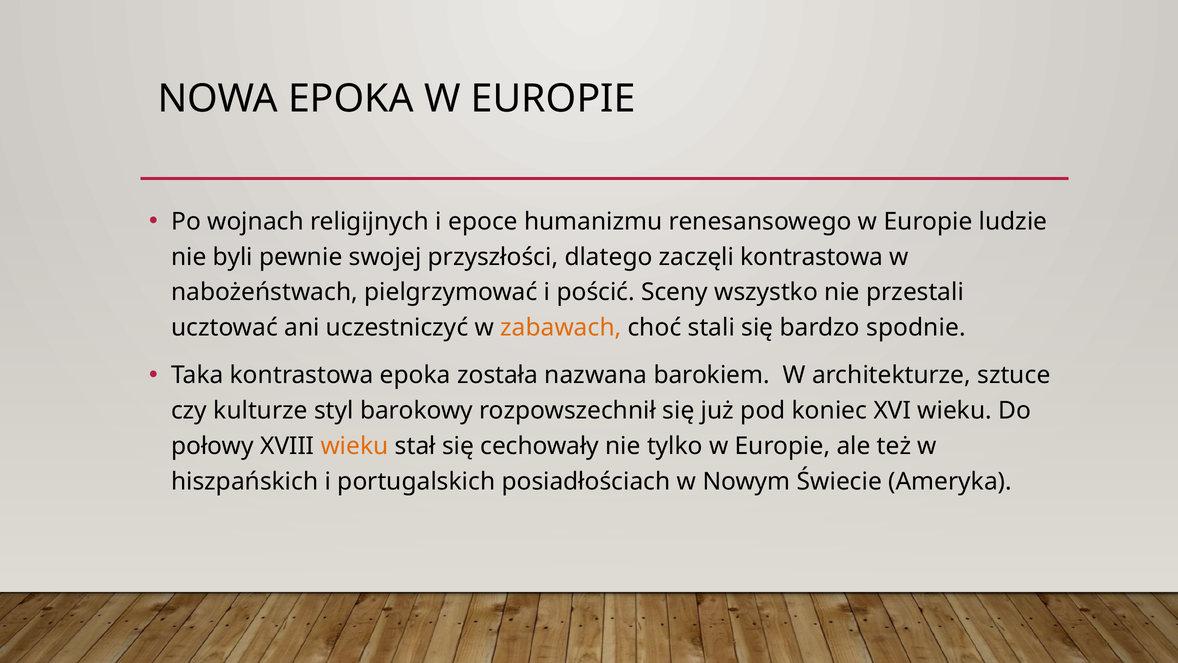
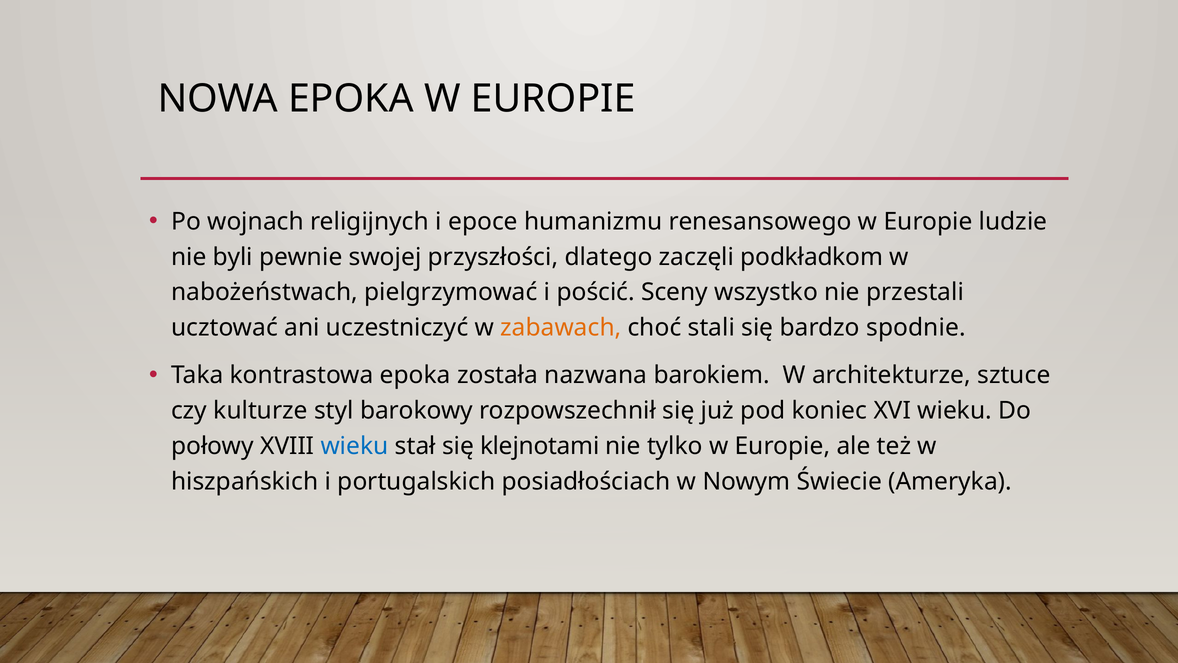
zaczęli kontrastowa: kontrastowa -> podkładkom (812, 257)
wieku colour: orange -> blue (355, 446)
cechowały: cechowały -> klejnotami (540, 446)
